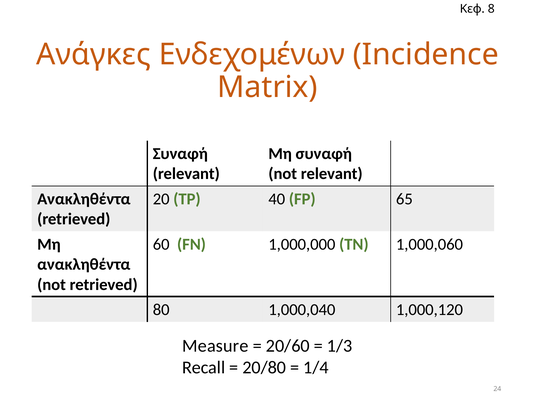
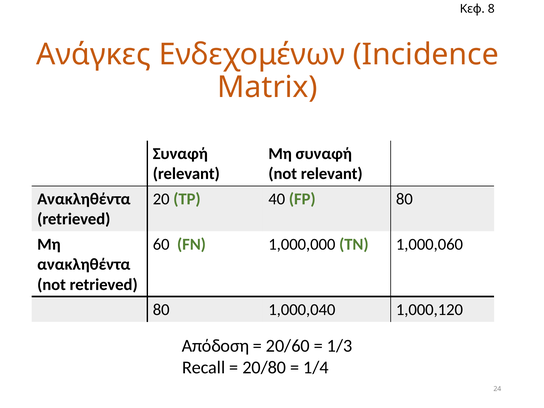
FP 65: 65 -> 80 (404, 199)
Measure: Measure -> Απόδοση (216, 346)
